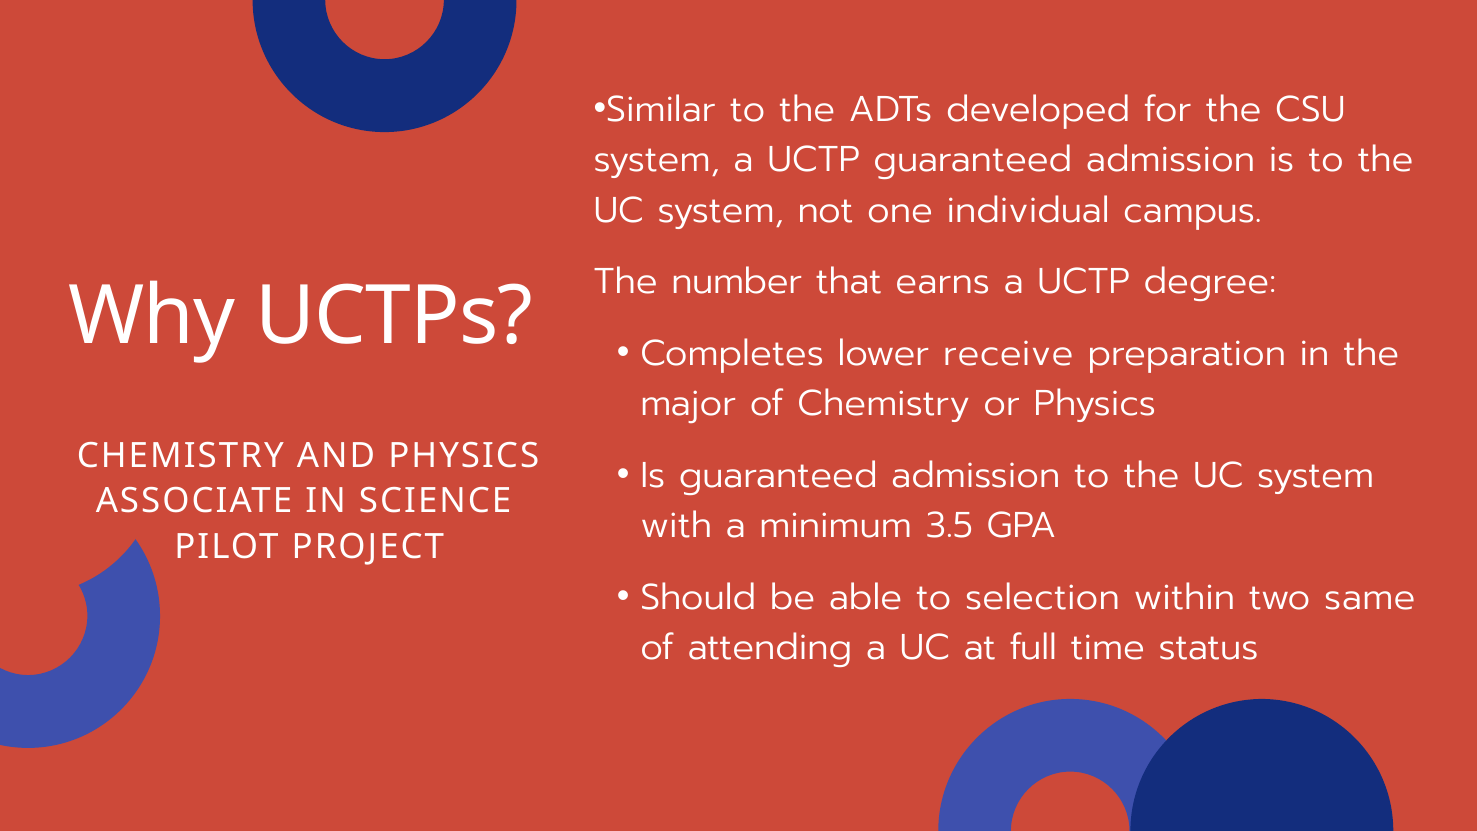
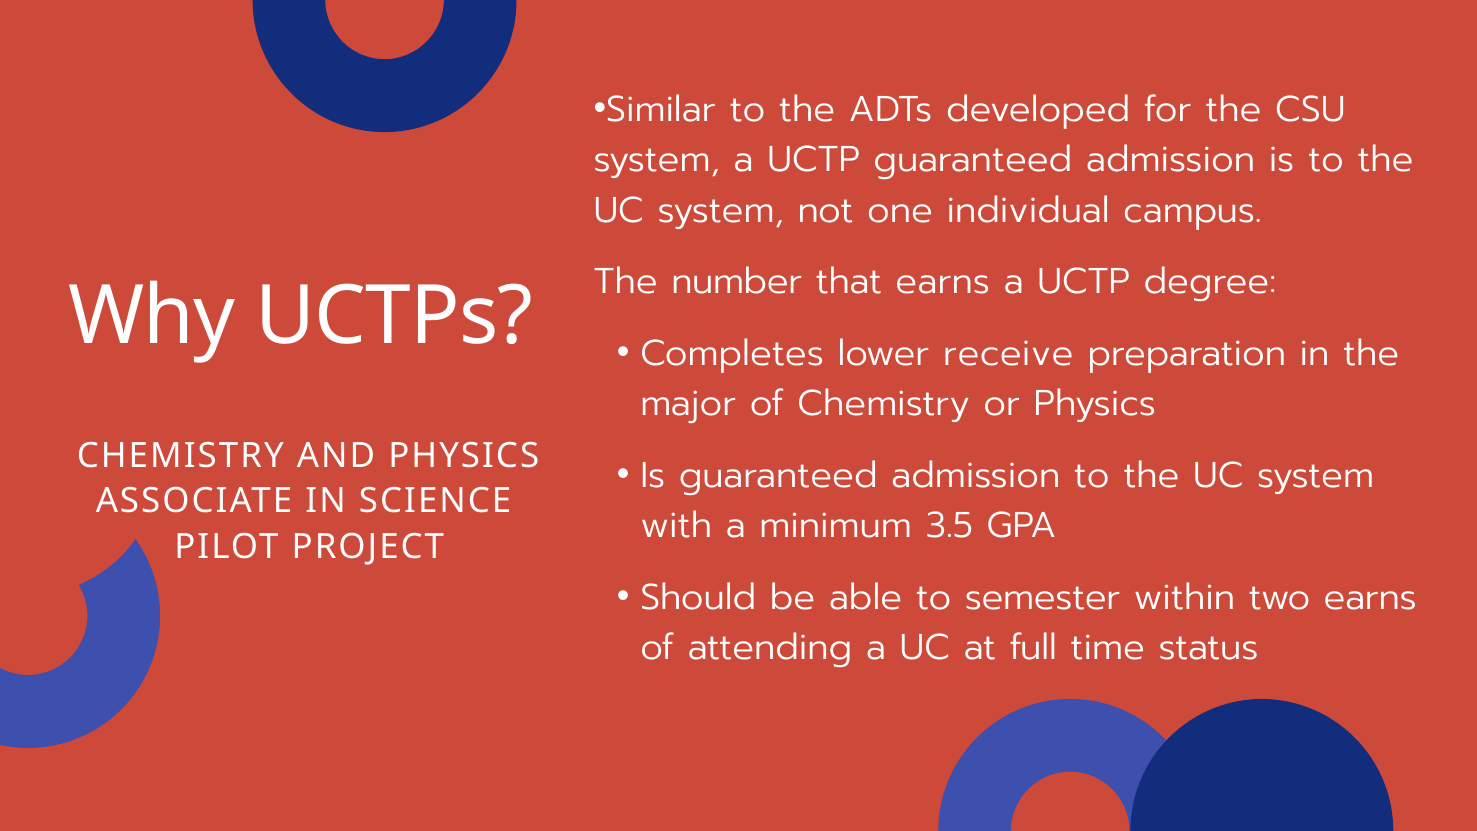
selection: selection -> semester (1043, 598)
two same: same -> earns (1370, 598)
